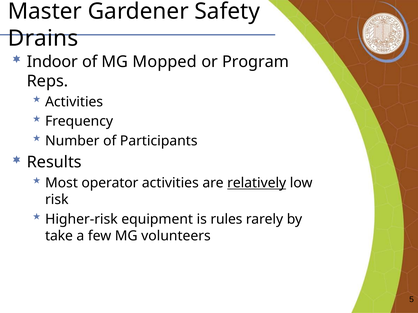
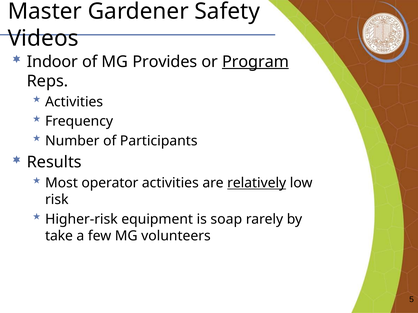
Drains: Drains -> Videos (43, 38)
Mopped: Mopped -> Provides (165, 62)
Program underline: none -> present (256, 62)
rules: rules -> soap (226, 220)
